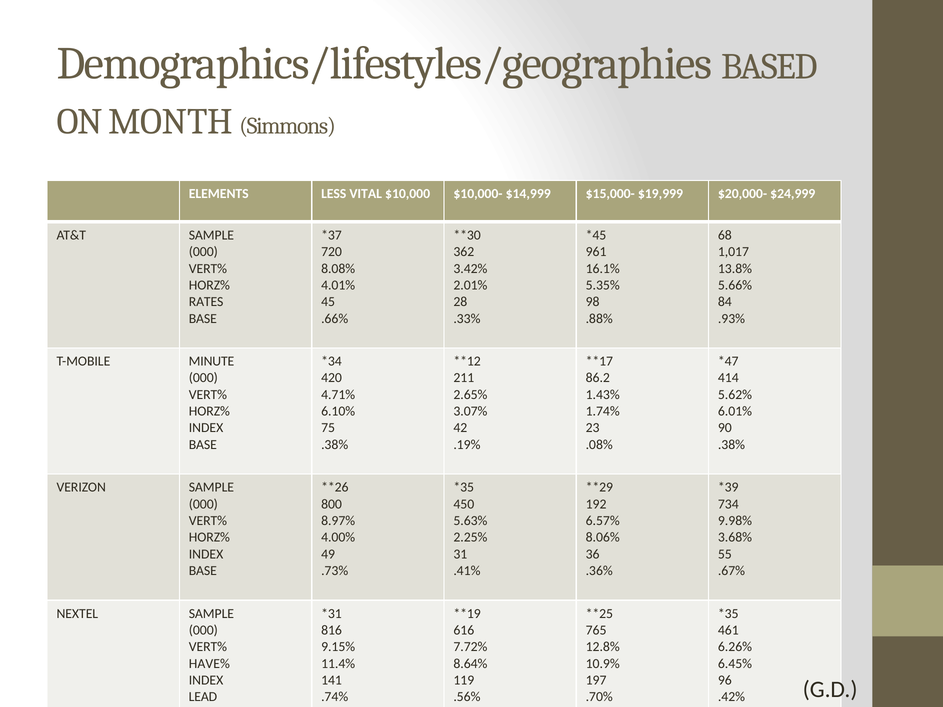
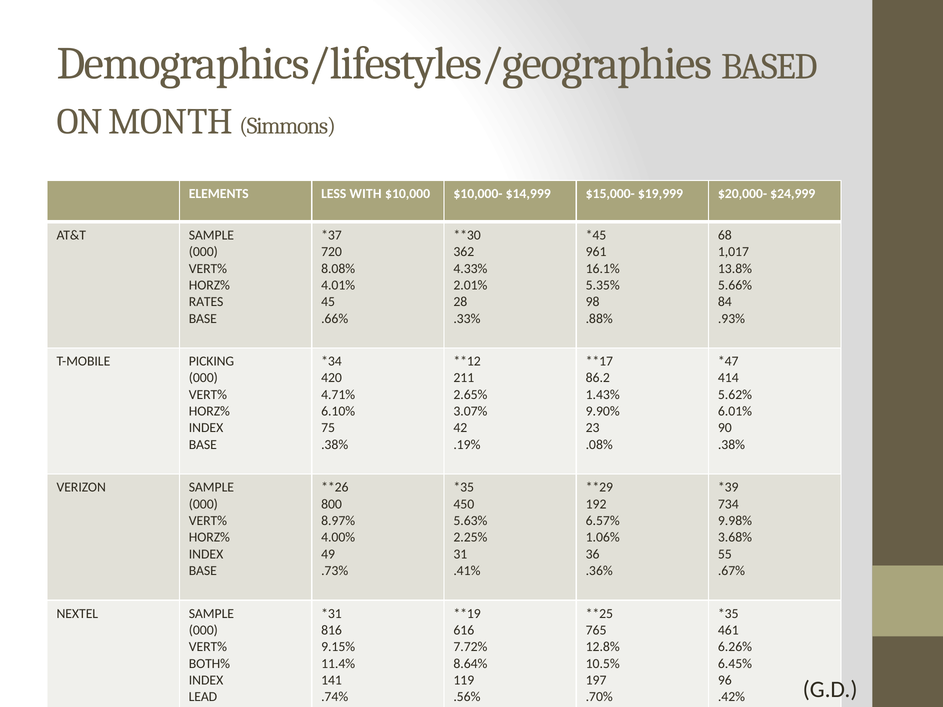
VITAL: VITAL -> WITH (366, 194)
3.42%: 3.42% -> 4.33% (470, 269)
MINUTE: MINUTE -> PICKING (211, 361)
1.74%: 1.74% -> 9.90% (603, 411)
8.06%: 8.06% -> 1.06% (603, 538)
HAVE%: HAVE% -> BOTH% (209, 664)
10.9%: 10.9% -> 10.5% (603, 664)
